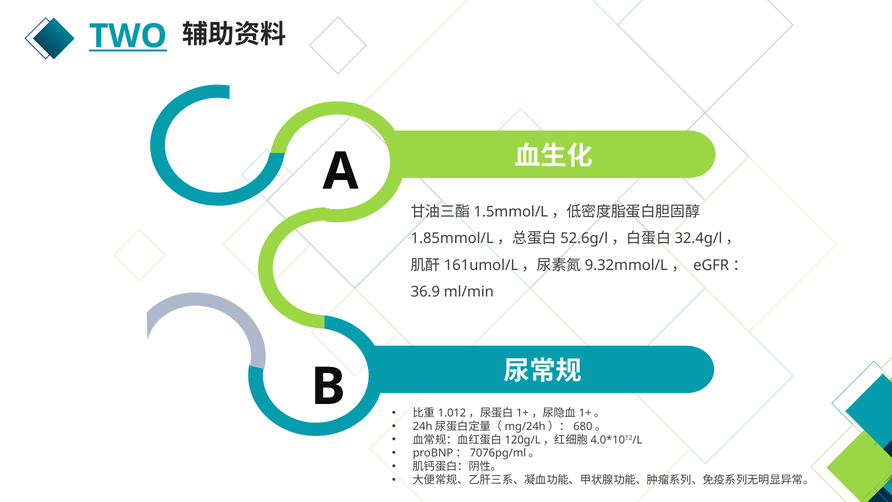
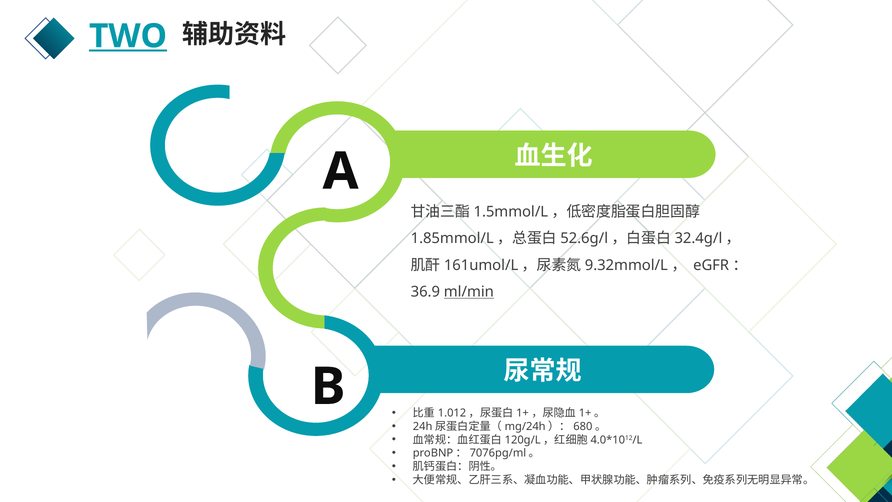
ml/min underline: none -> present (469, 292)
